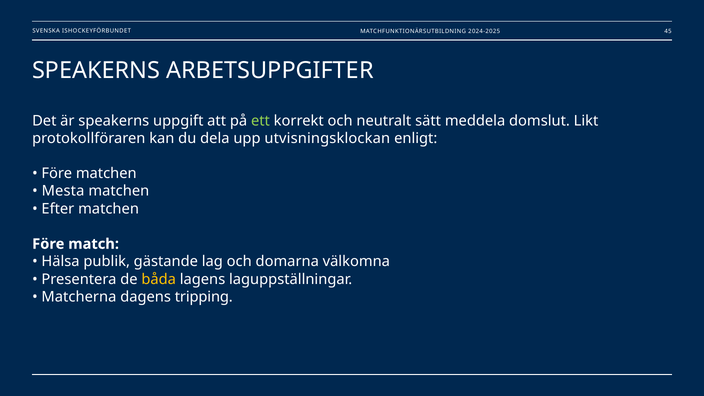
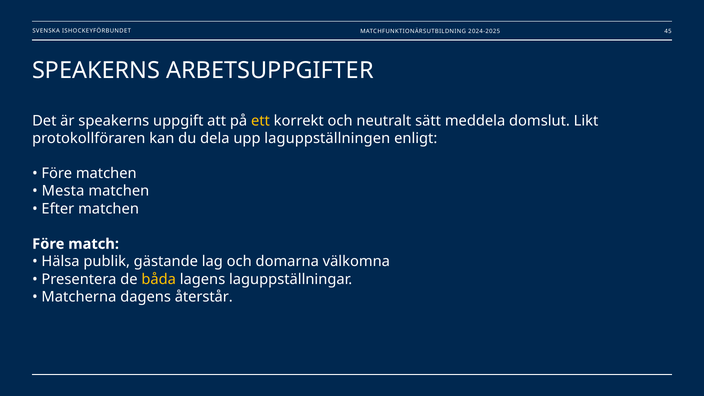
ett colour: light green -> yellow (260, 121)
utvisningsklockan: utvisningsklockan -> laguppställningen (327, 138)
tripping: tripping -> återstår (204, 297)
